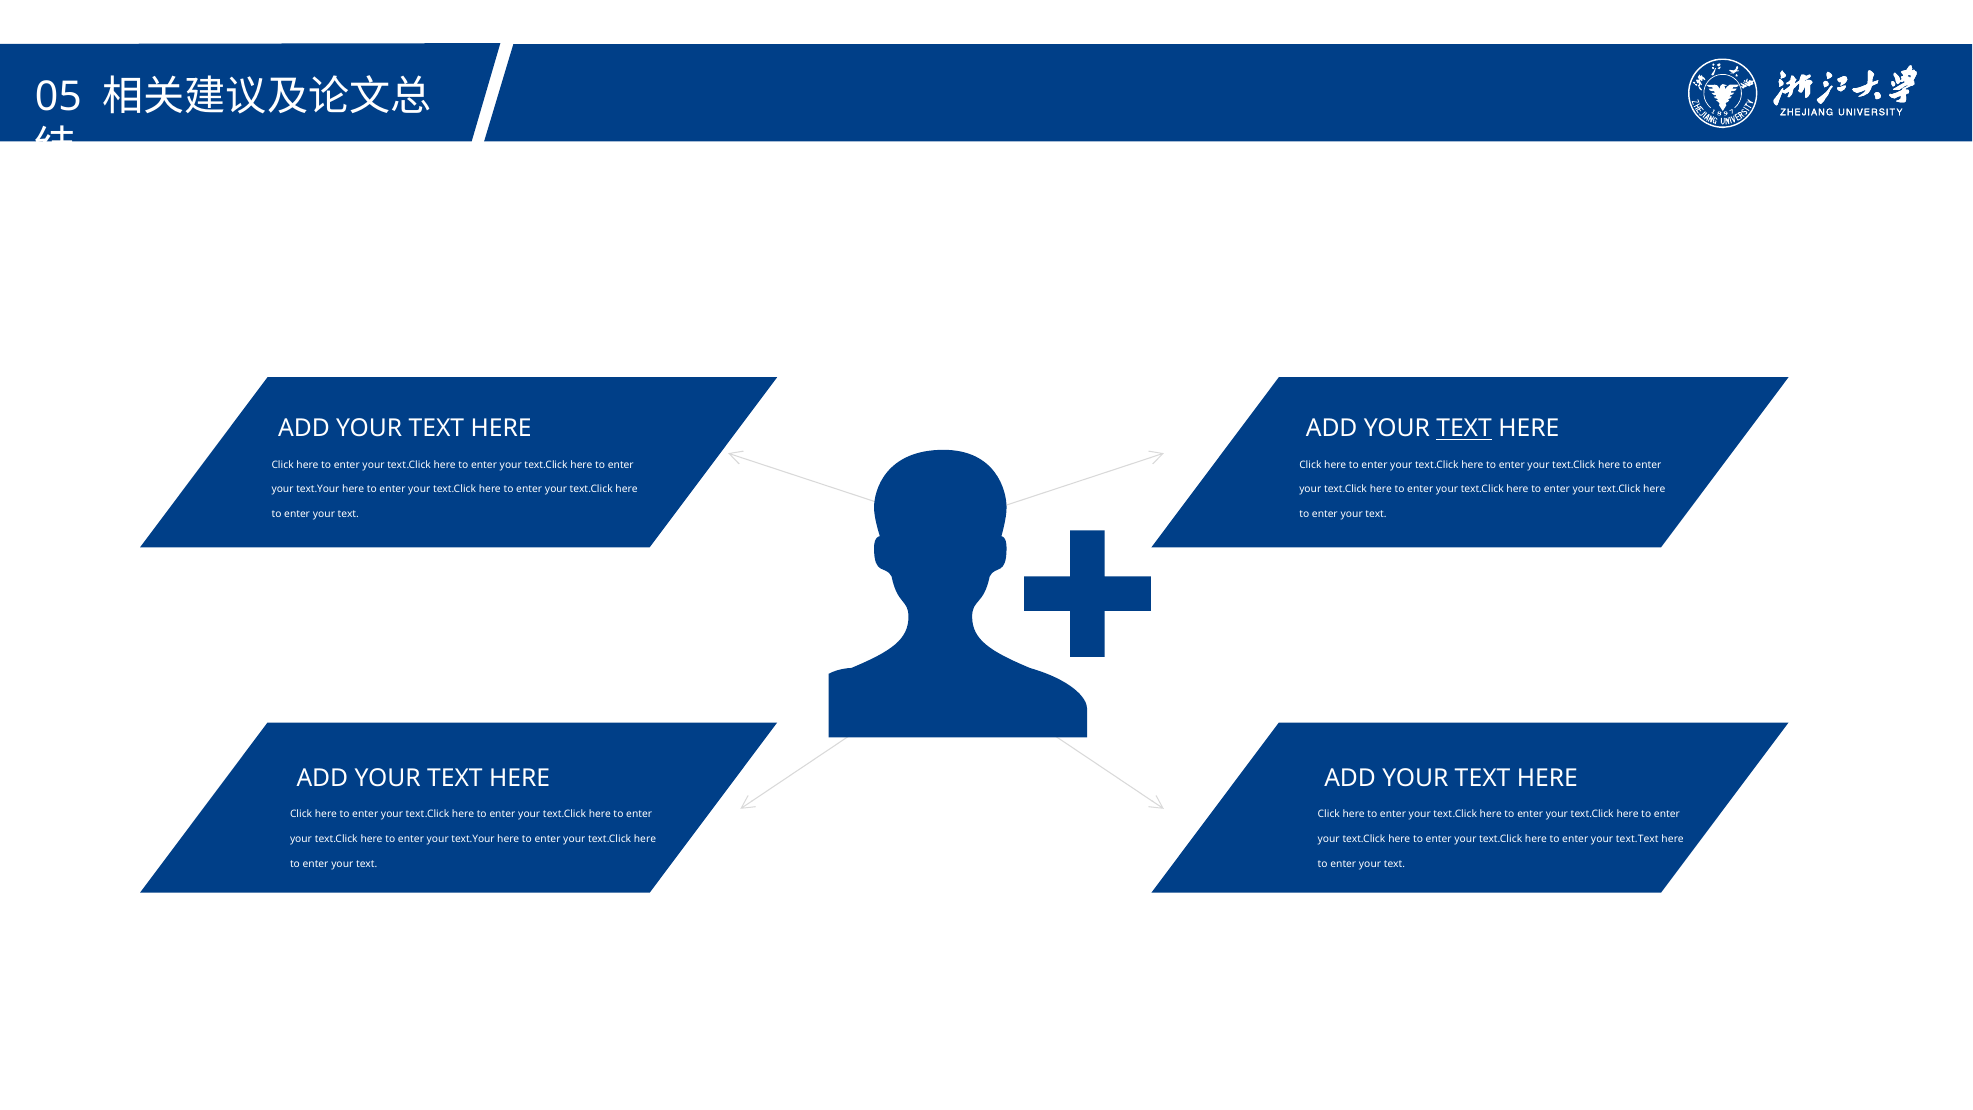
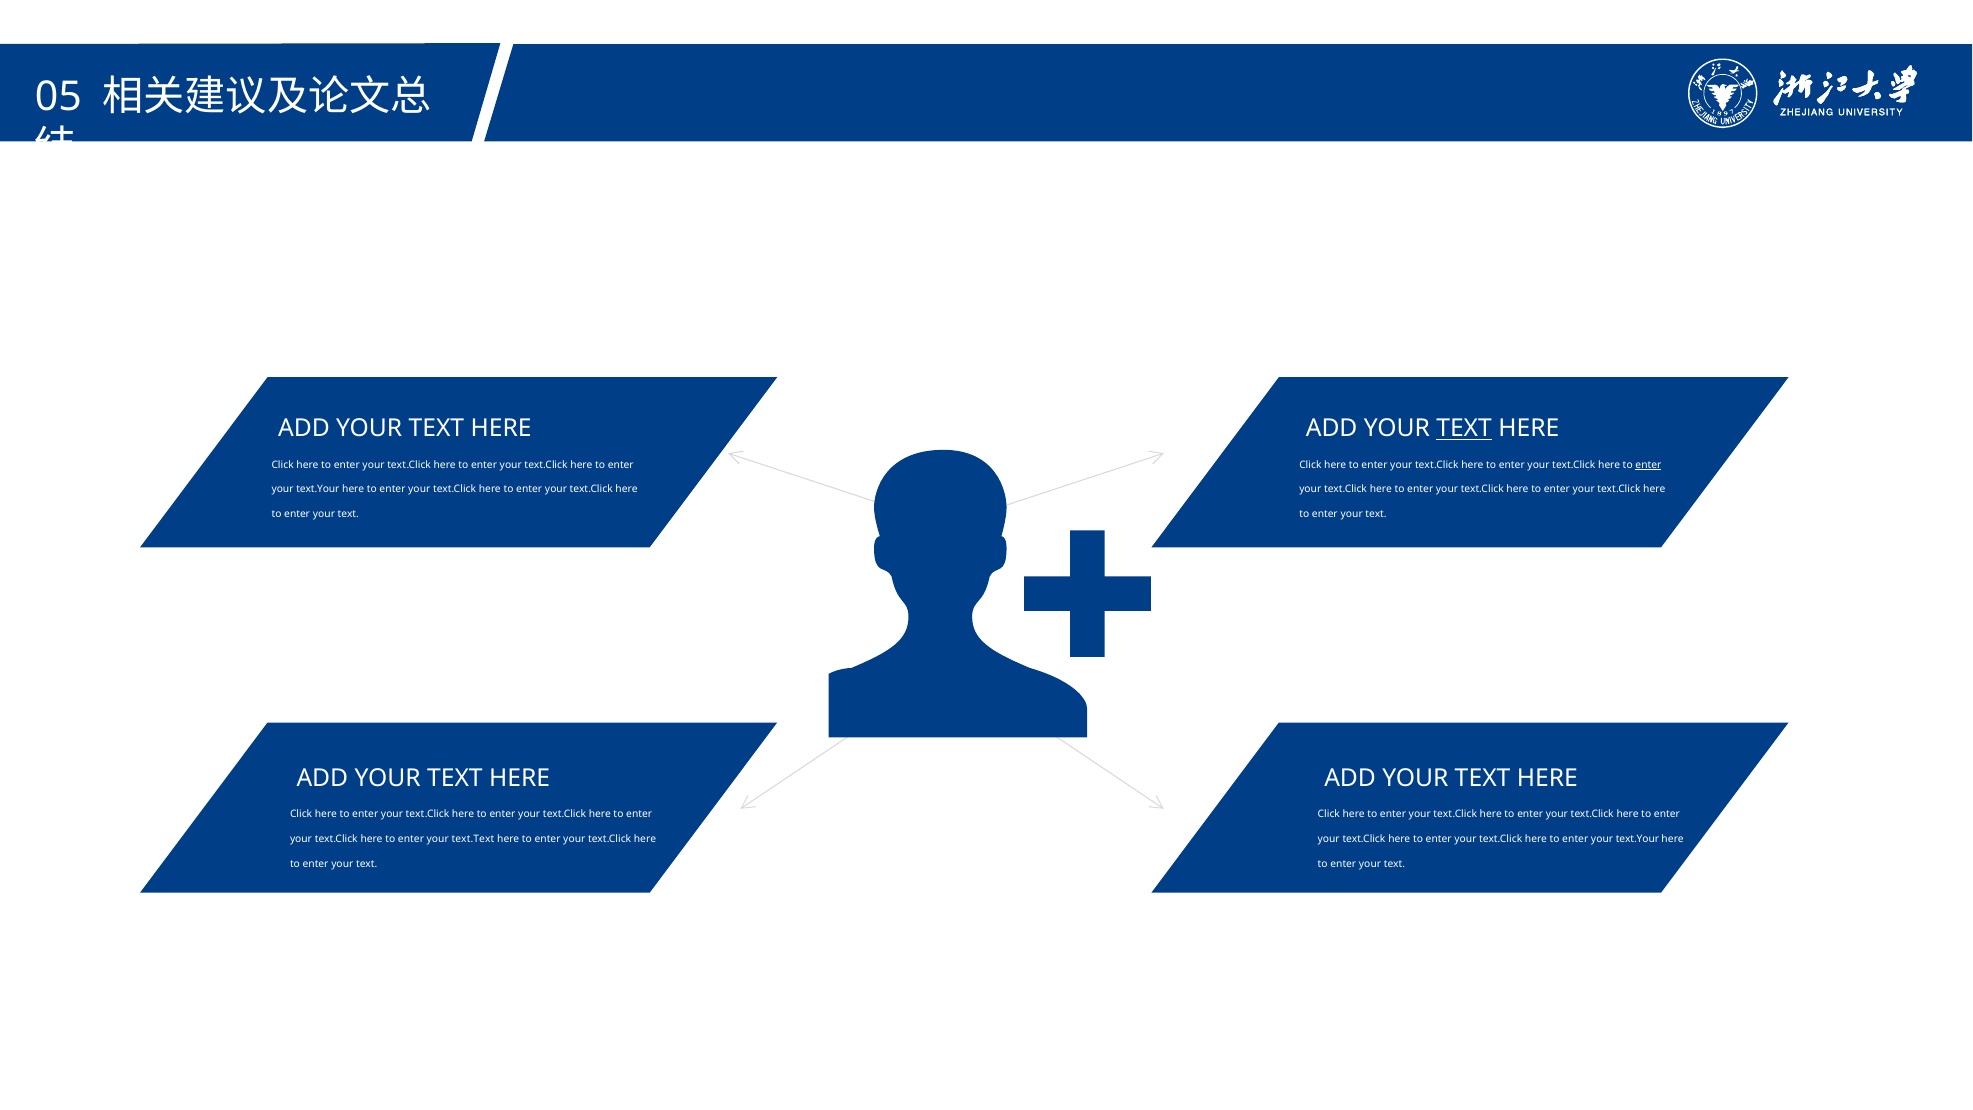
enter underline: none -> present (1648, 465)
text.Your: text.Your -> text.Text (473, 839)
text.Text: text.Text -> text.Your (1637, 839)
